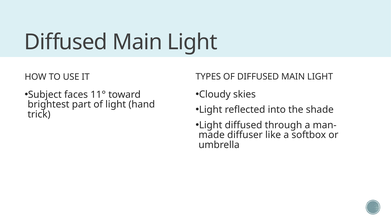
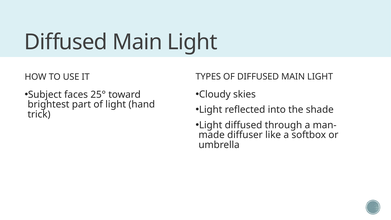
11°: 11° -> 25° (98, 95)
